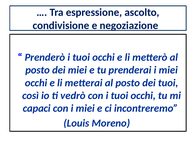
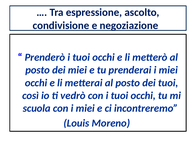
capaci: capaci -> scuola (37, 108)
